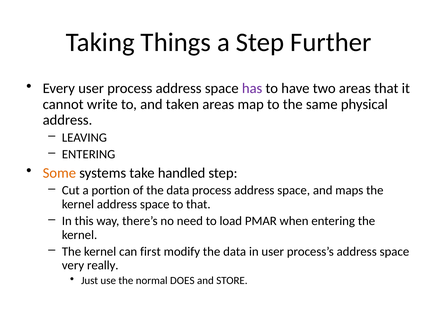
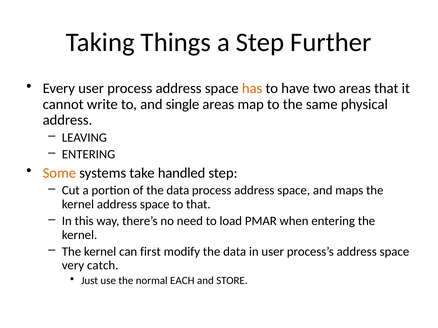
has colour: purple -> orange (252, 89)
taken: taken -> single (182, 104)
really: really -> catch (103, 266)
DOES: DOES -> EACH (182, 281)
